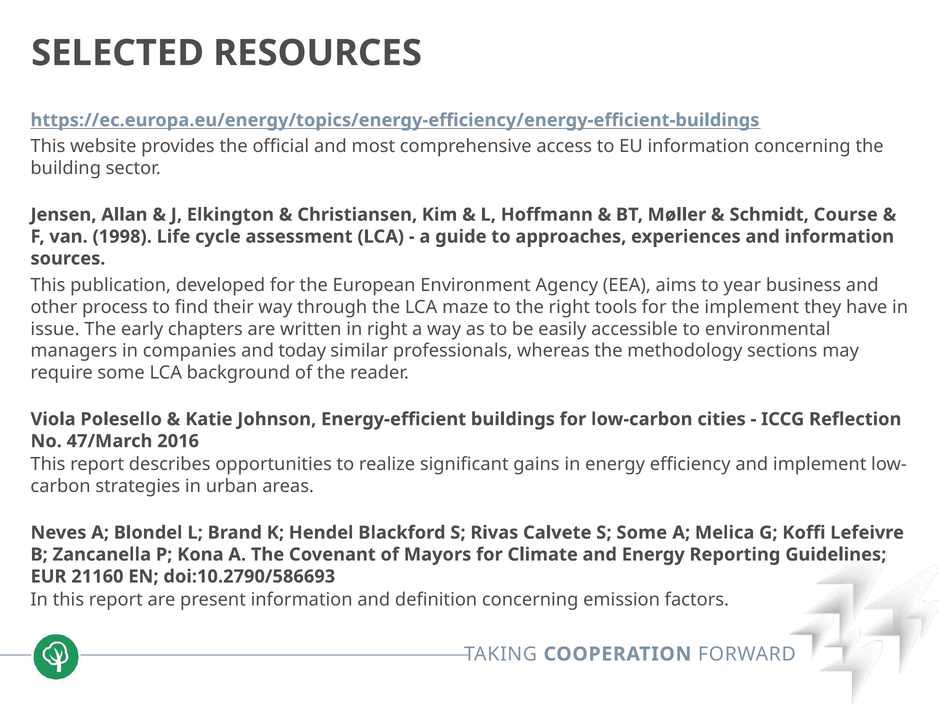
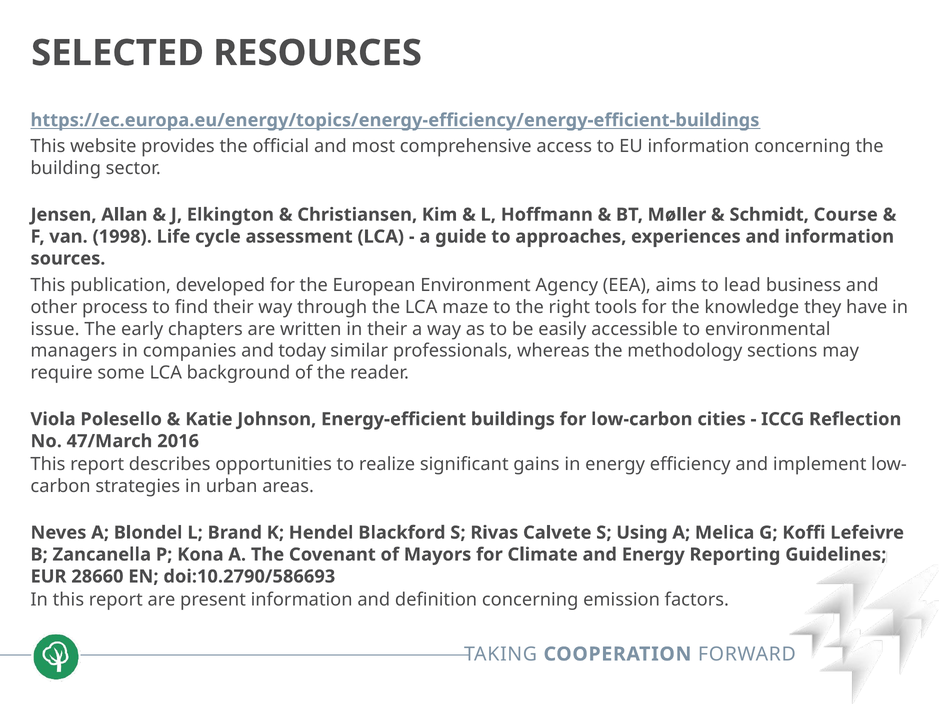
year: year -> lead (742, 285)
the implement: implement -> knowledge (752, 307)
in right: right -> their (387, 329)
S Some: Some -> Using (642, 533)
21160: 21160 -> 28660 (97, 577)
